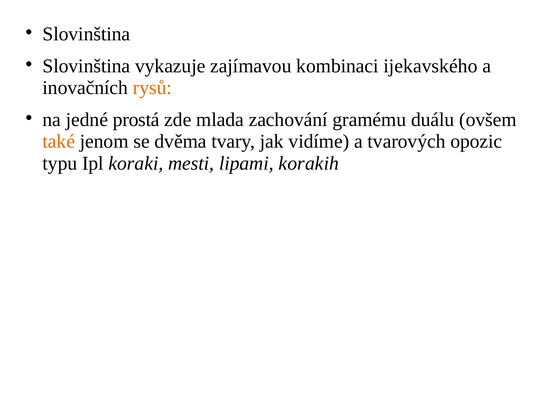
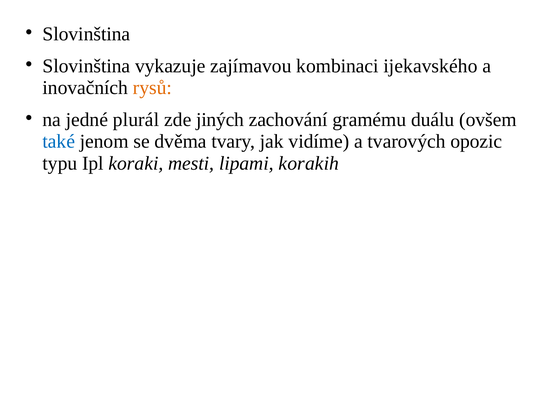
prostá: prostá -> plurál (136, 119)
mlada: mlada -> jiných (220, 119)
také colour: orange -> blue (59, 141)
